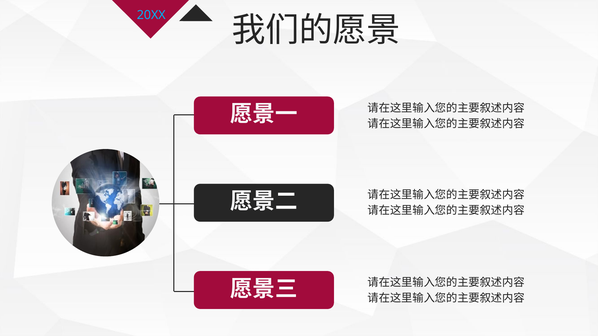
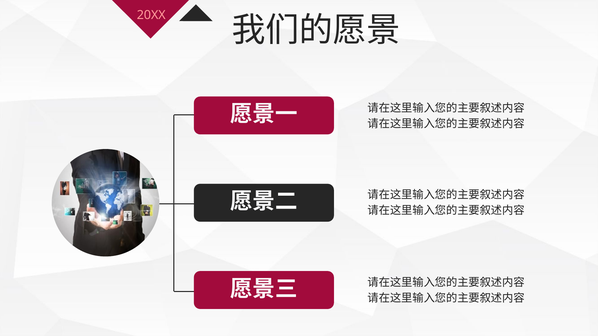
20XX colour: light blue -> pink (151, 15)
